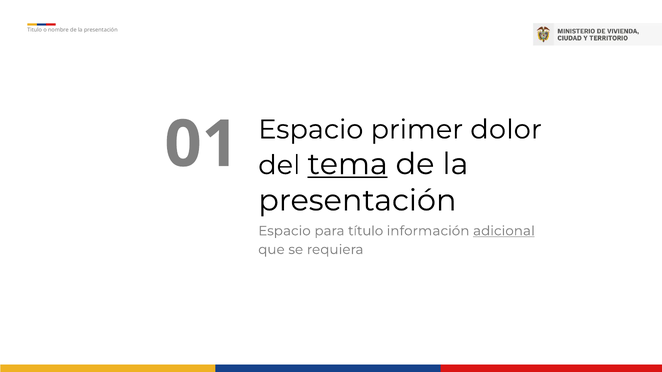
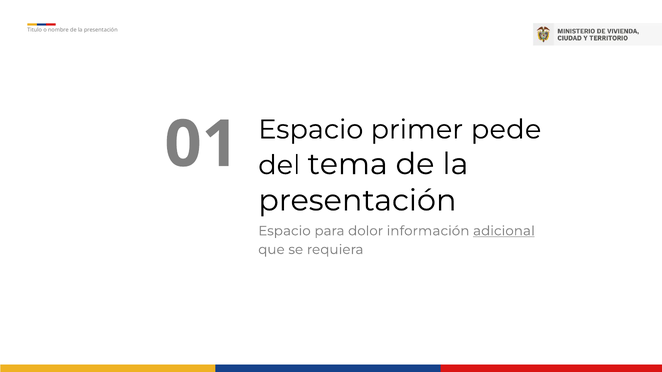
dolor: dolor -> pede (506, 130)
tema underline: present -> none (348, 164)
título: título -> dolor (366, 231)
